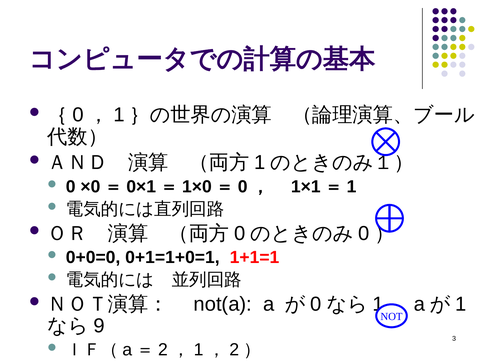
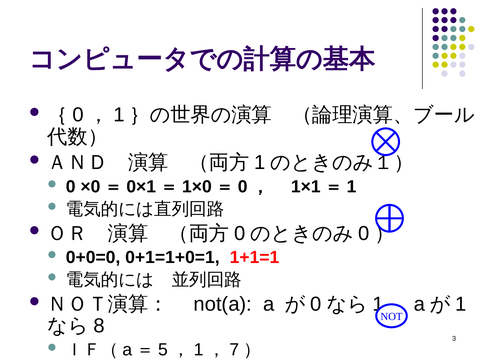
9: 9 -> 8 (99, 326)
2: 2 -> 5 (163, 350)
2: 2 -> 7 (234, 350)
